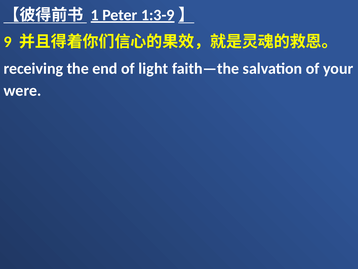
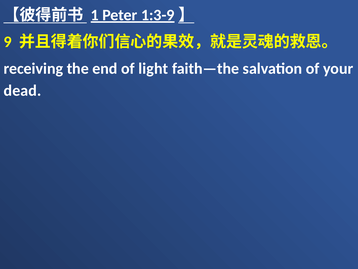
were: were -> dead (22, 90)
